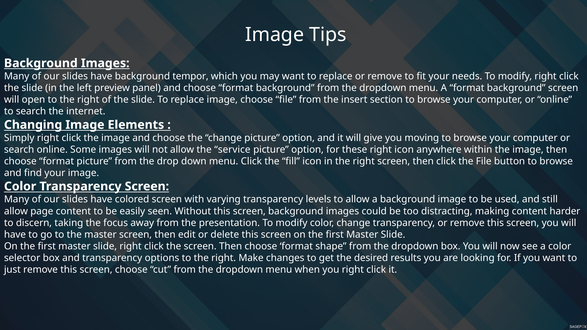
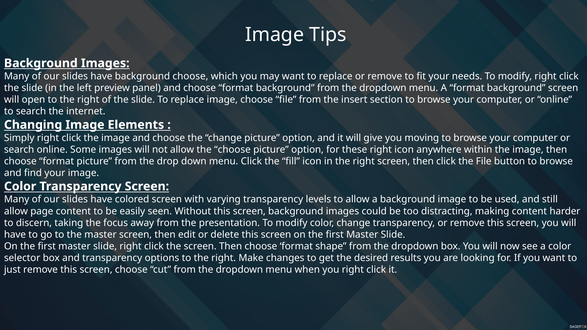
background tempor: tempor -> choose (190, 76)
the service: service -> choose (232, 150)
